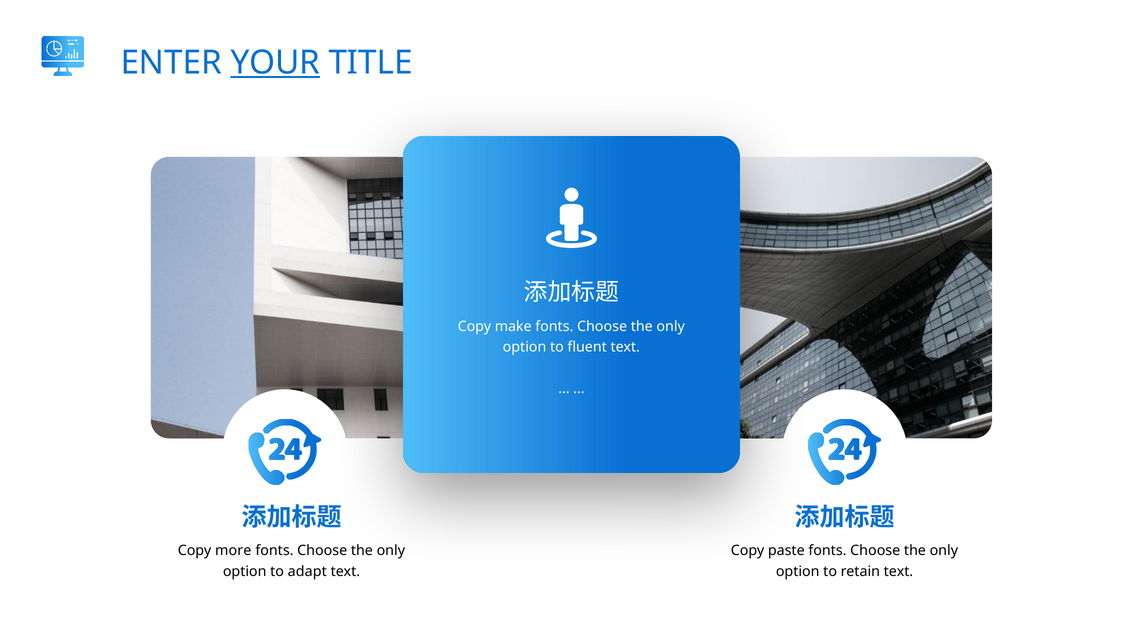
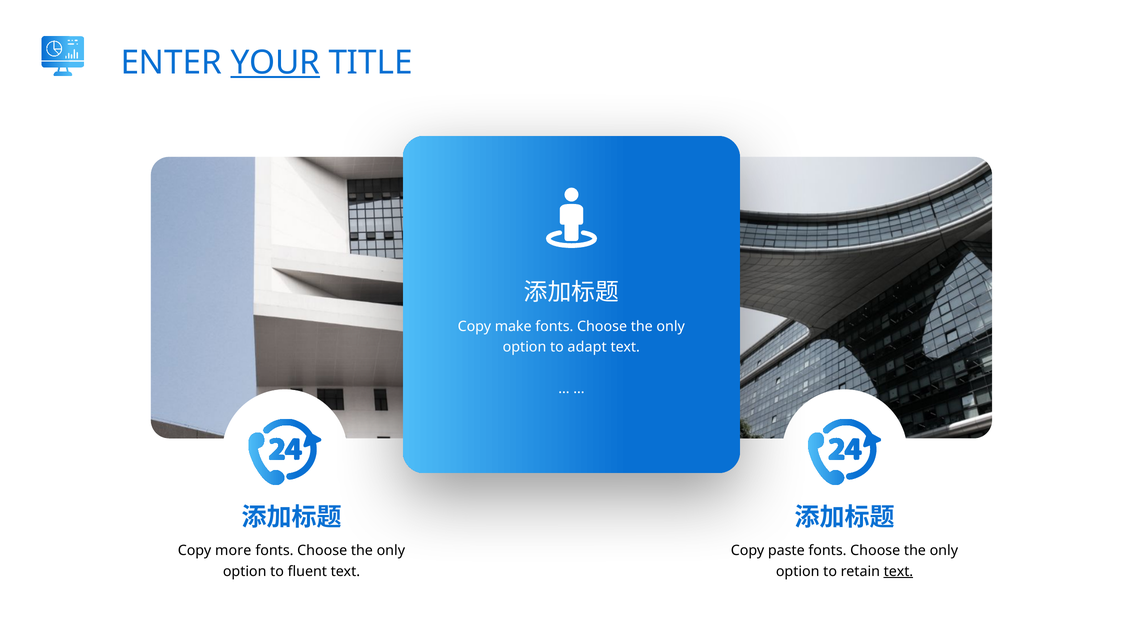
fluent: fluent -> adapt (587, 347)
adapt: adapt -> fluent (307, 571)
text underline: none -> present (898, 571)
